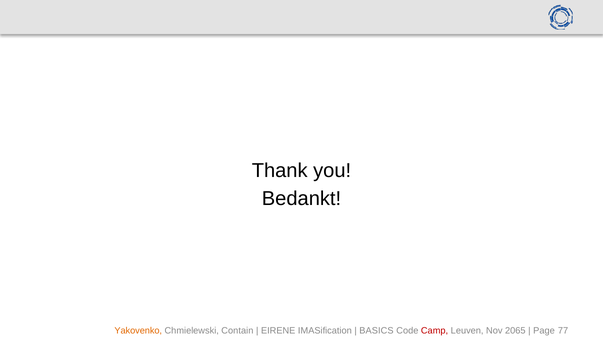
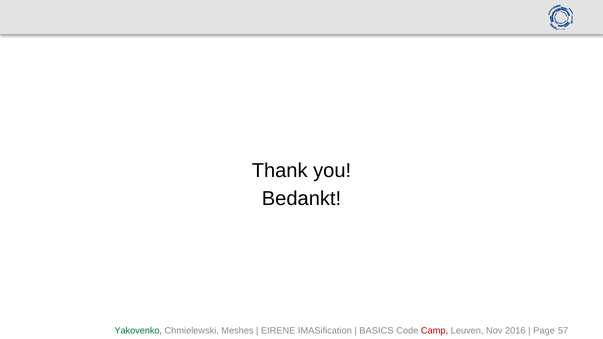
Yakovenko colour: orange -> green (138, 331)
Contain: Contain -> Meshes (237, 331)
2065: 2065 -> 2016 (515, 331)
77: 77 -> 57 (563, 331)
